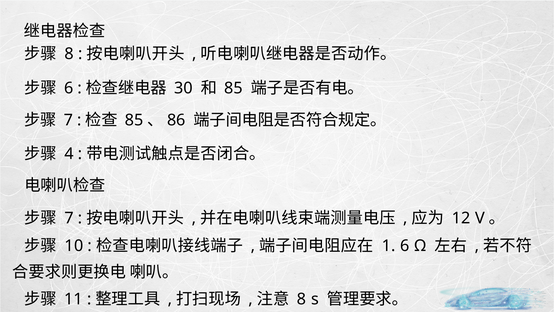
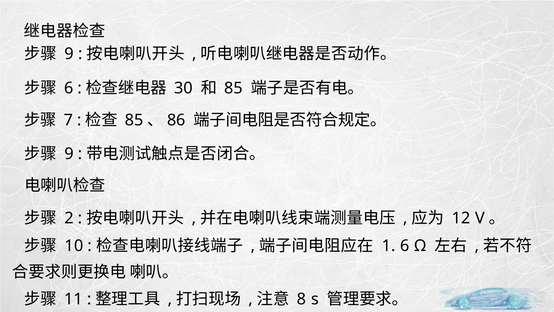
8: 8 -> 9 (69, 54)
4: 4 -> 9 (69, 154)
7: 7 -> 2 (69, 218)
